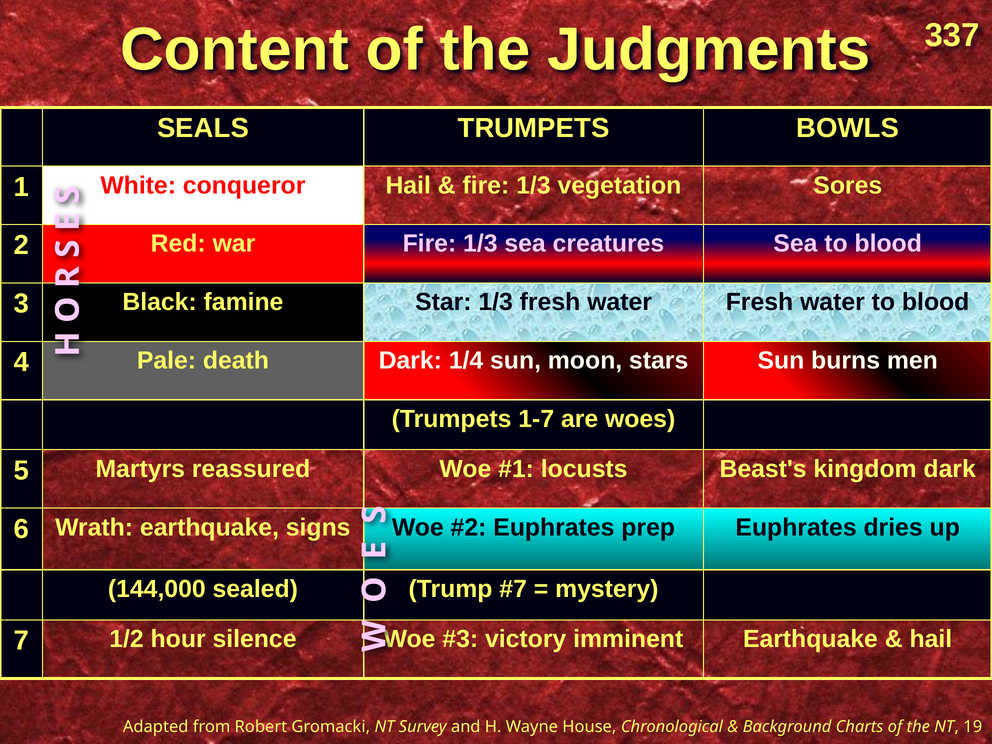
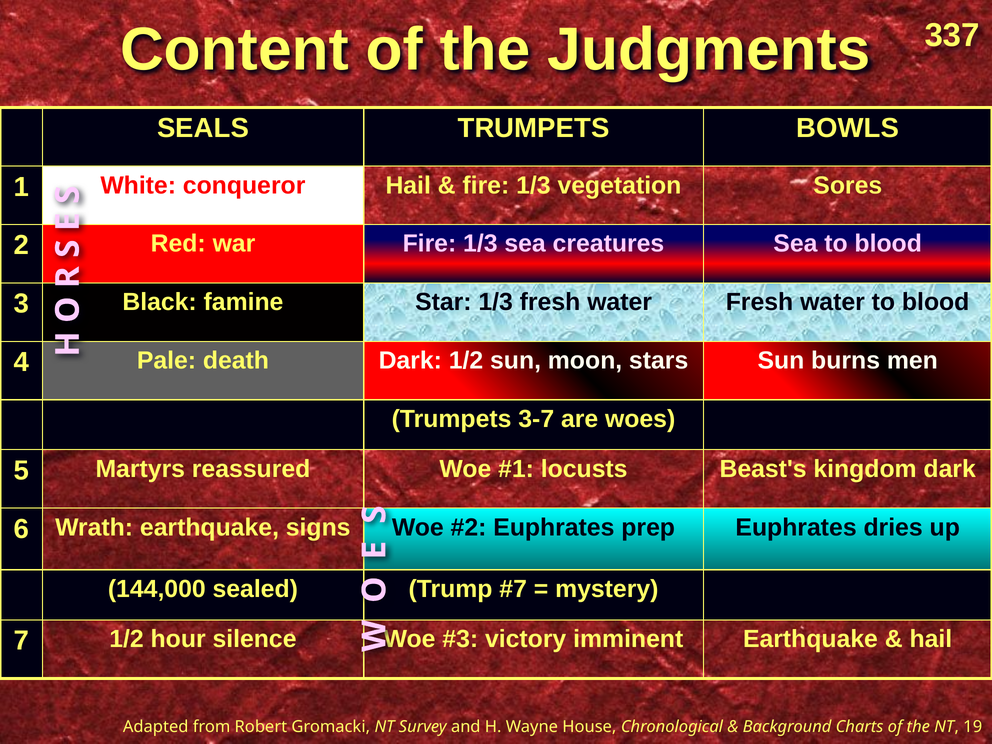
Dark 1/4: 1/4 -> 1/2 (466, 361)
1-7: 1-7 -> 3-7 (536, 419)
